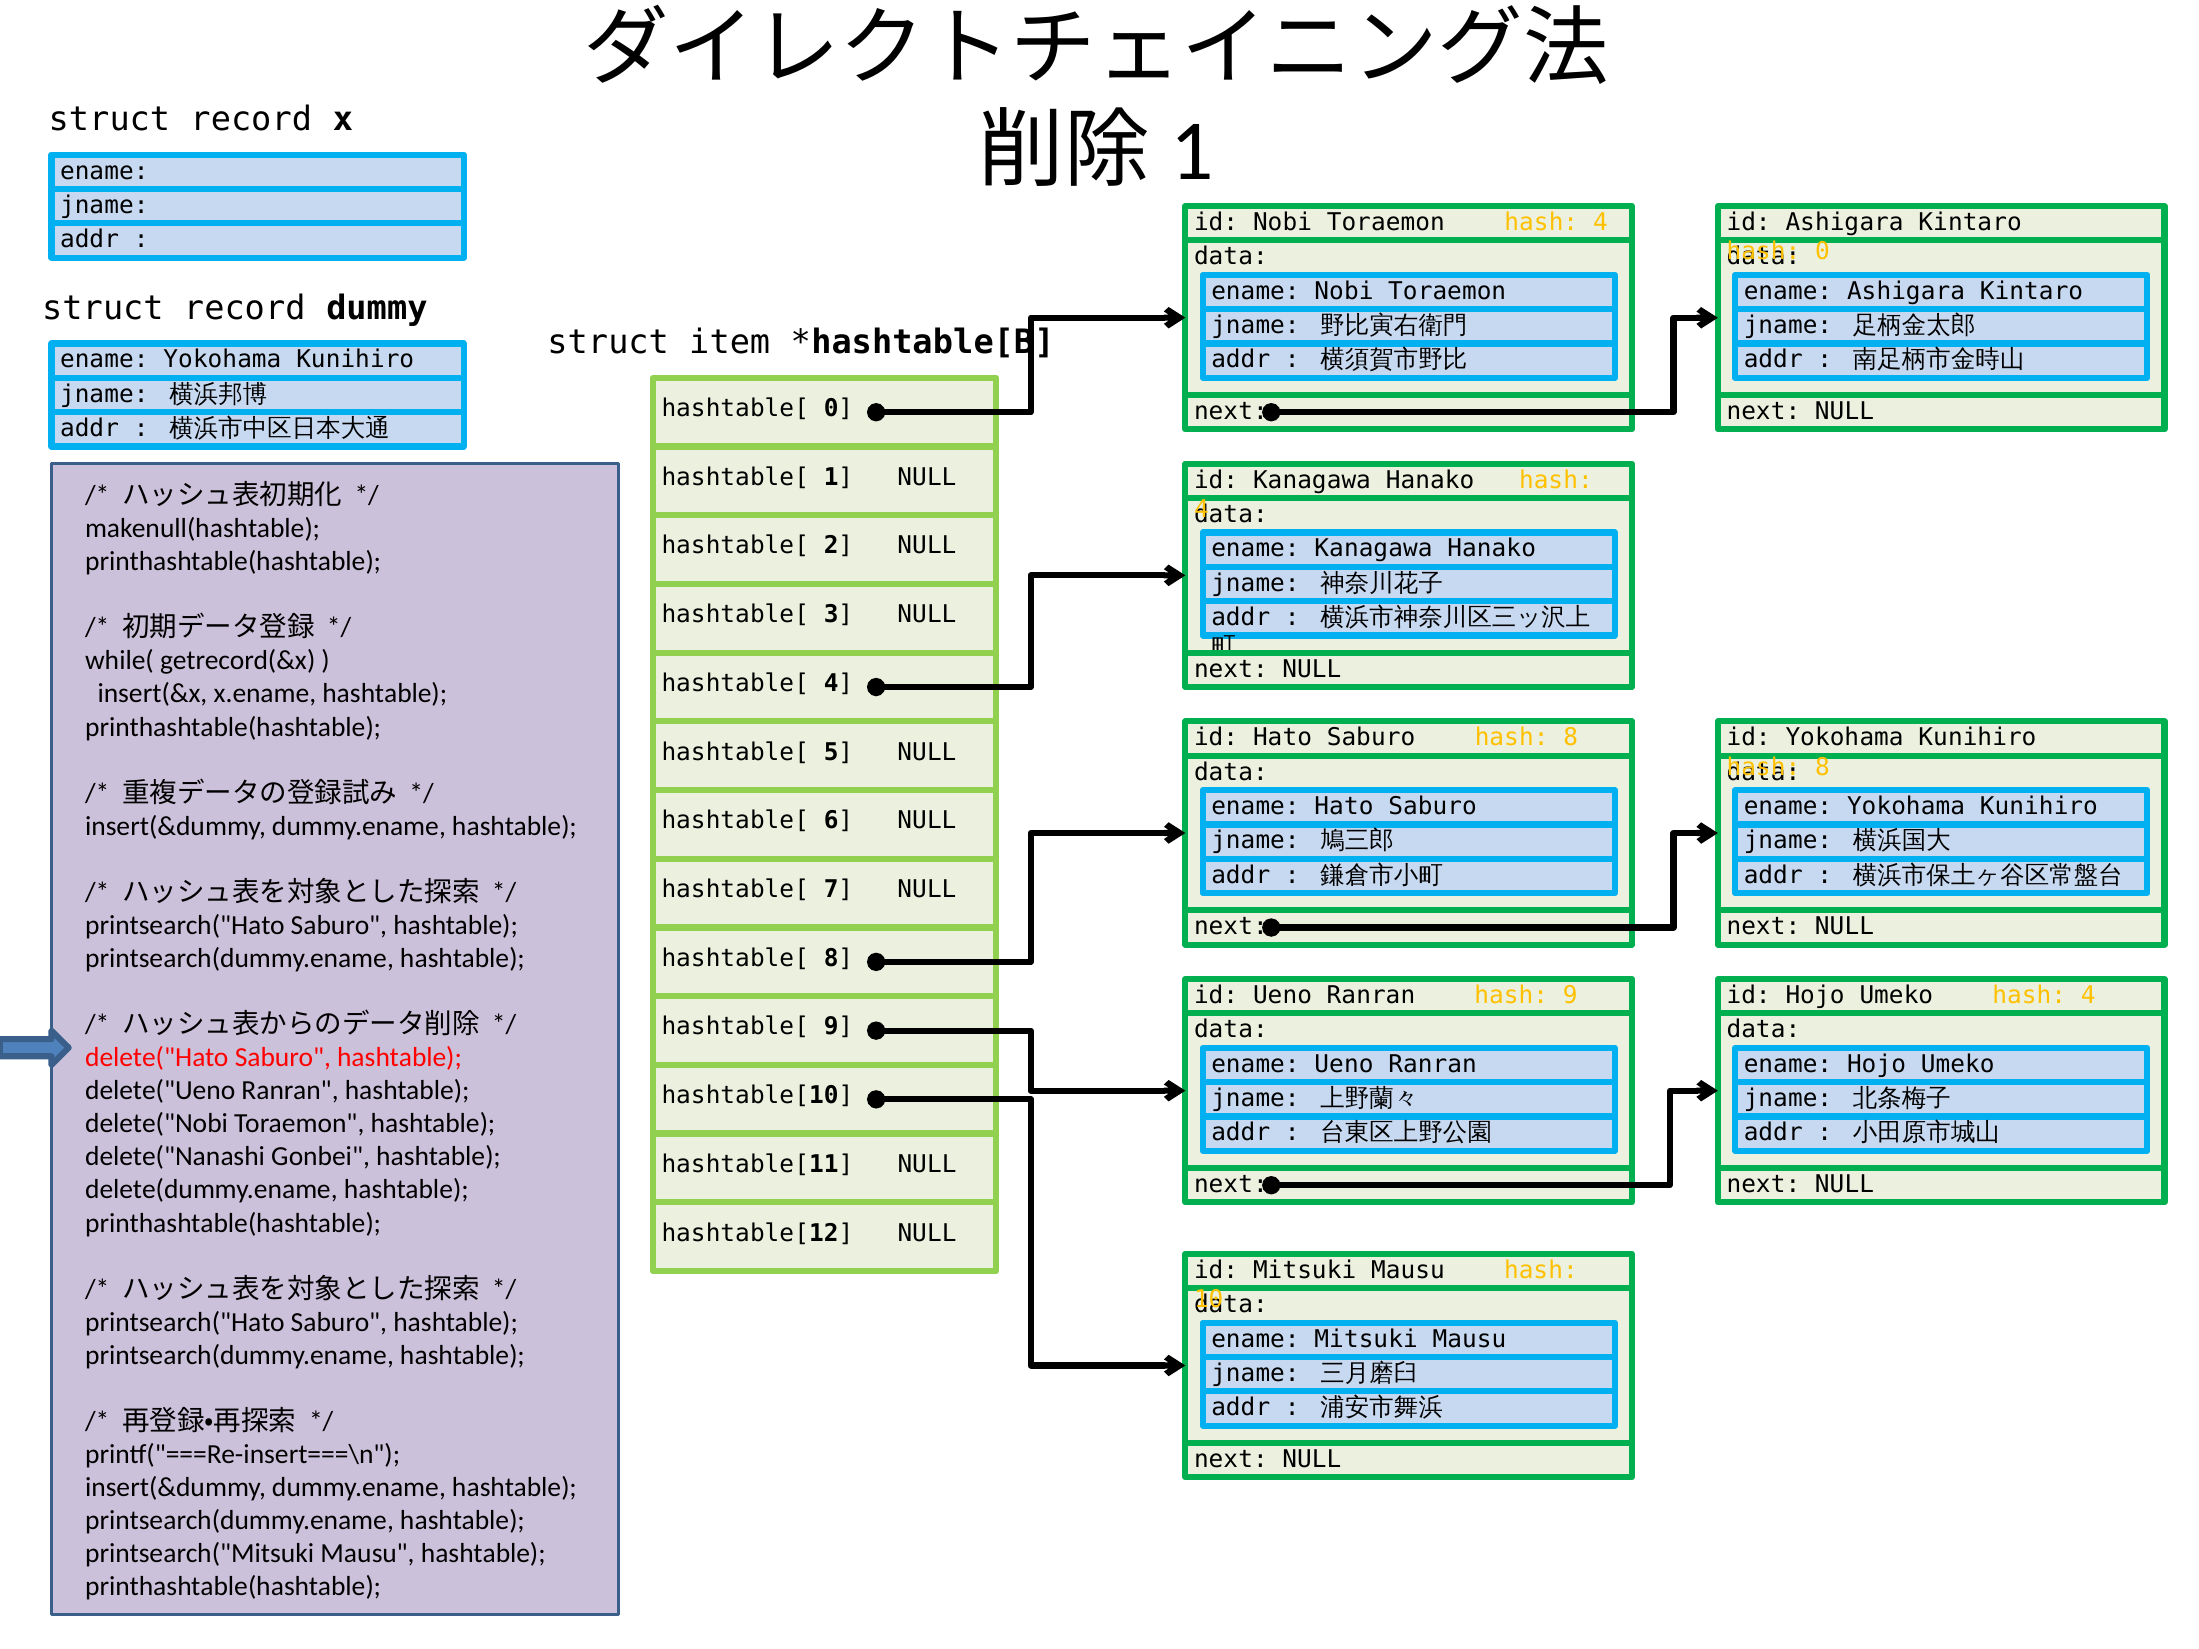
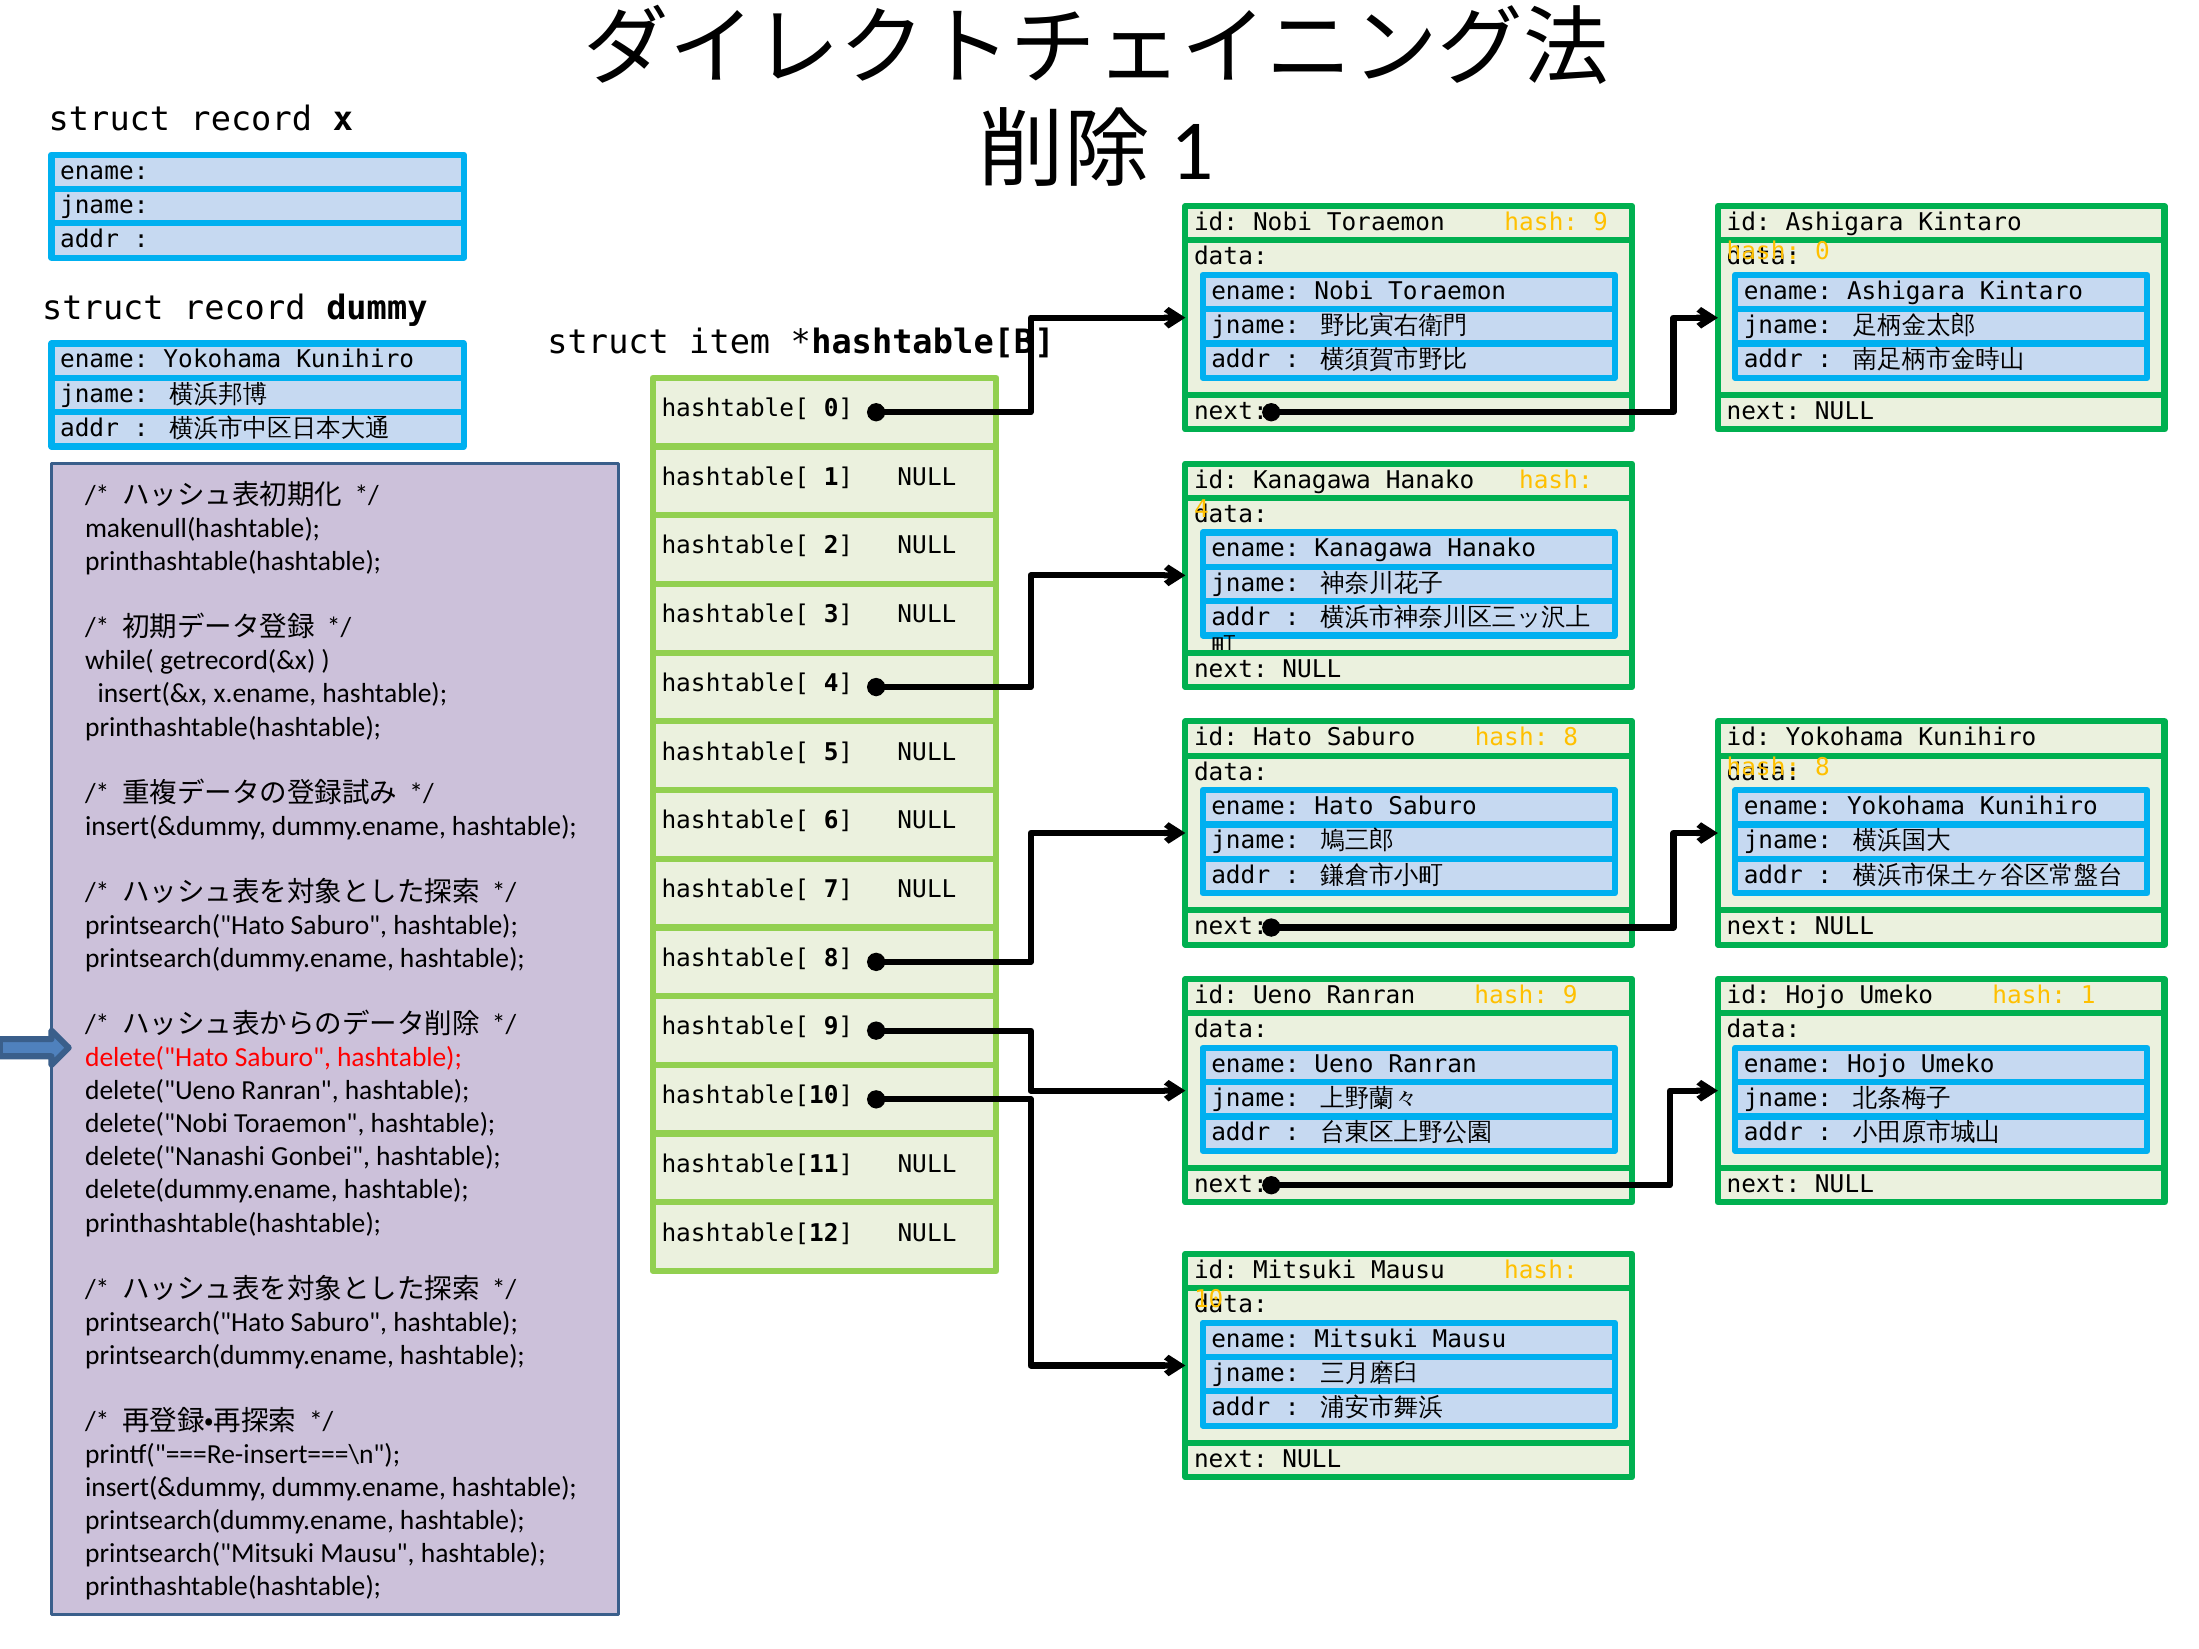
Toraemon hash 4: 4 -> 9 (1600, 222)
Umeko hash 4: 4 -> 1 (2088, 996)
